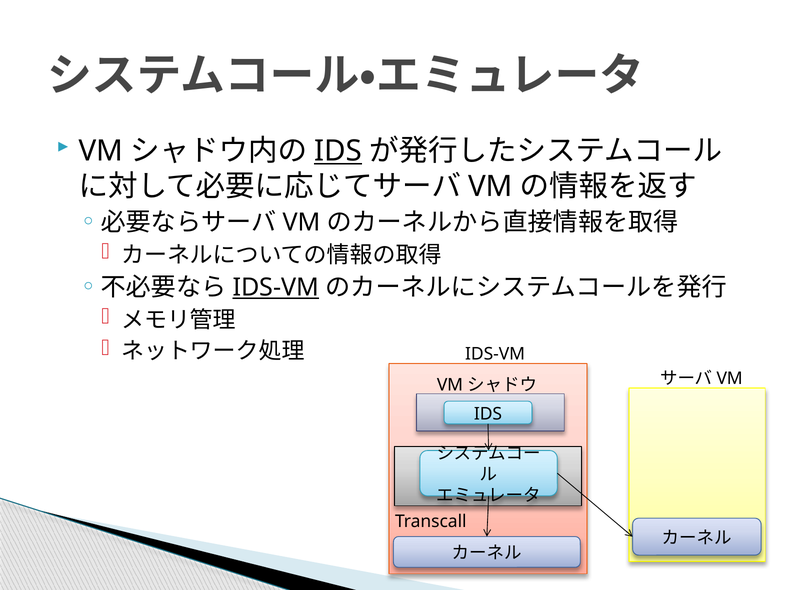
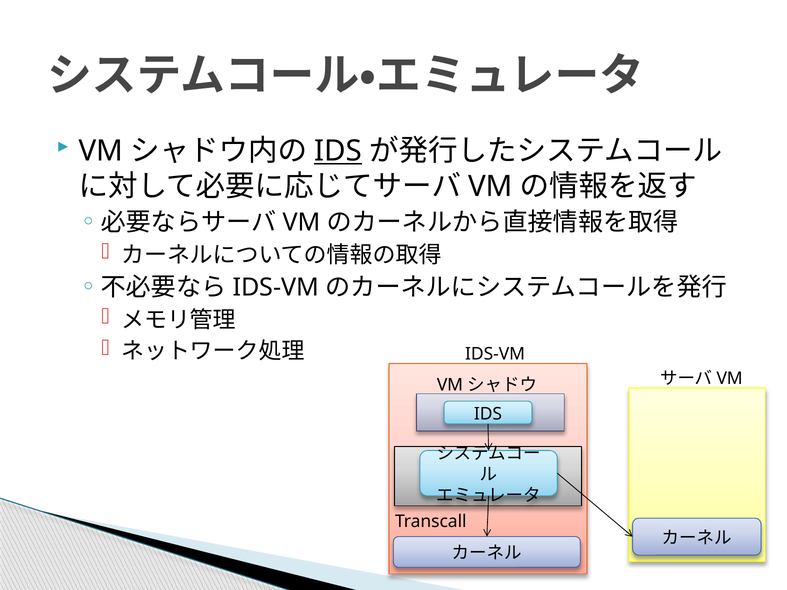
IDS-VM underline: present -> none (276, 288)
